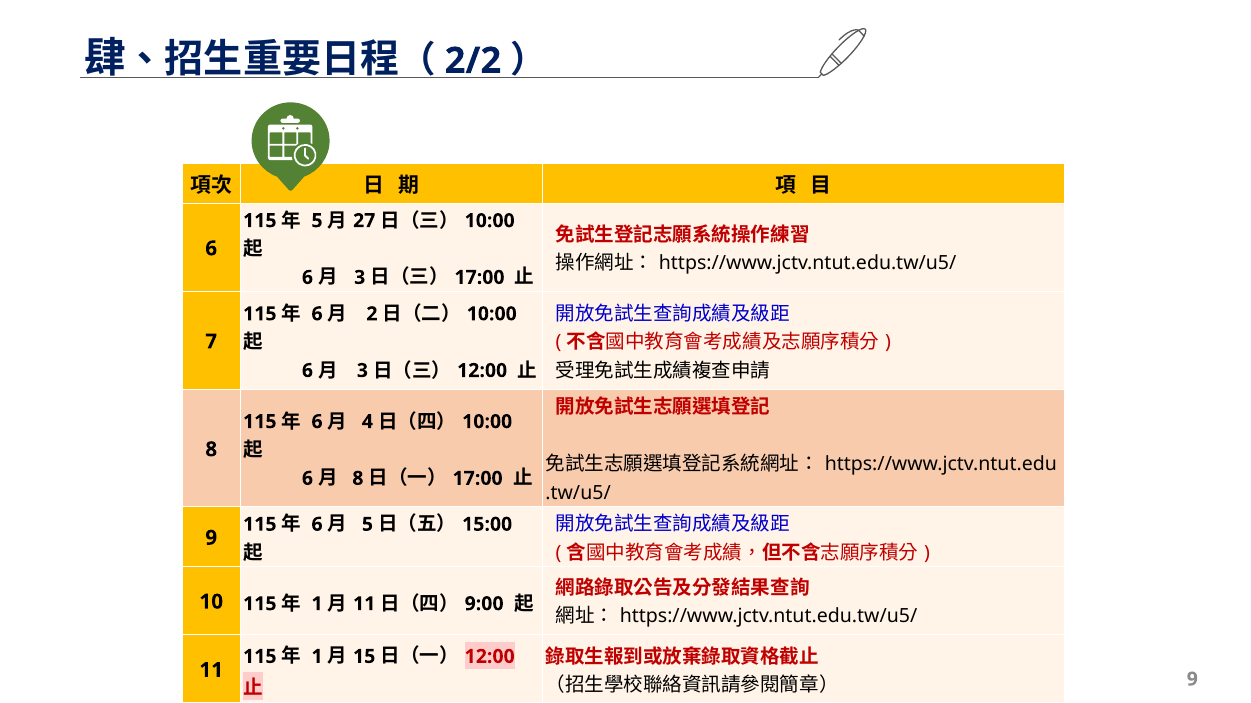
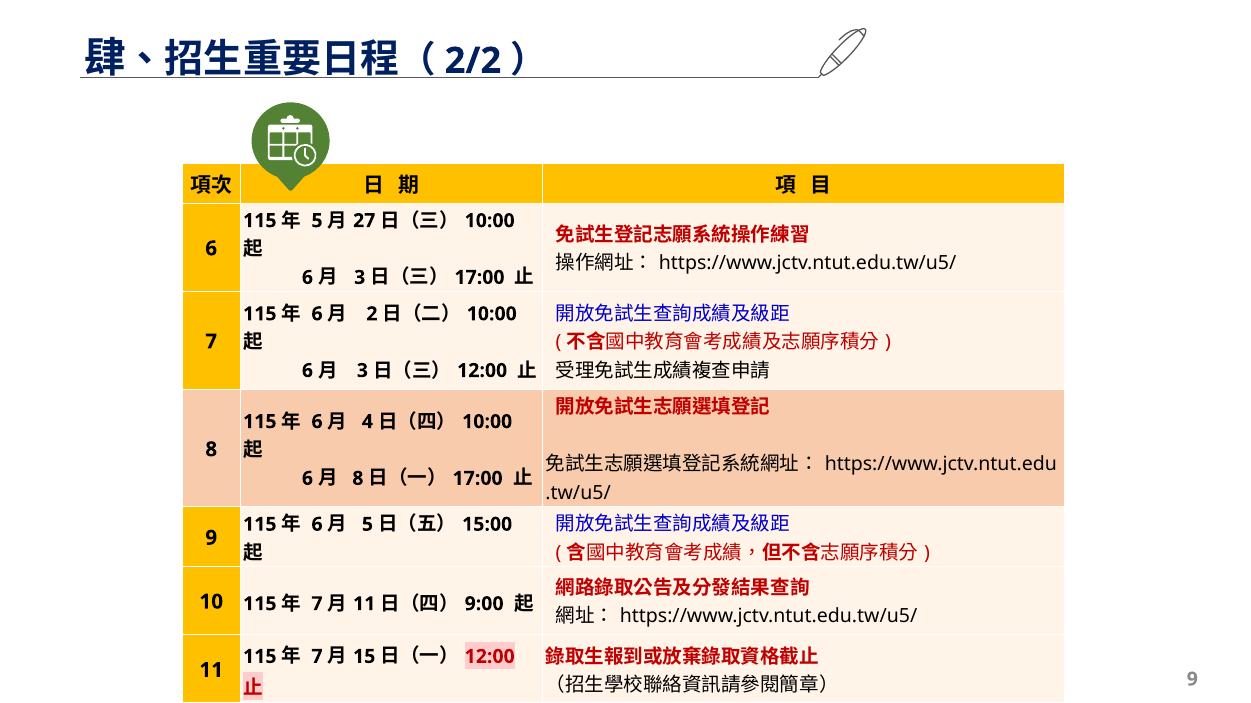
1: 1 -> 7 (317, 604)
1: 1 -> 7 (317, 657)
